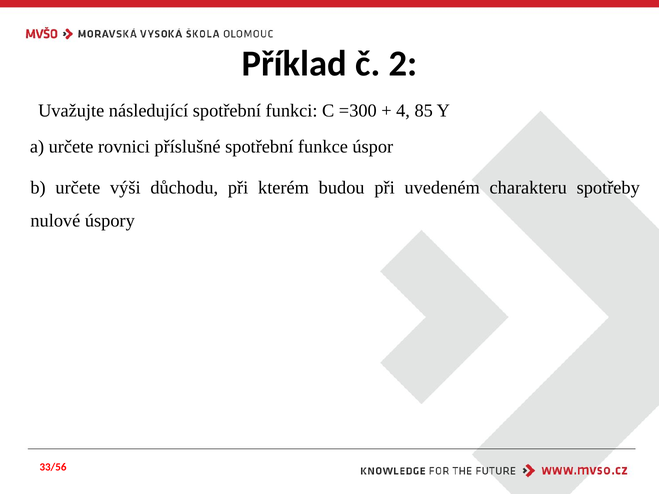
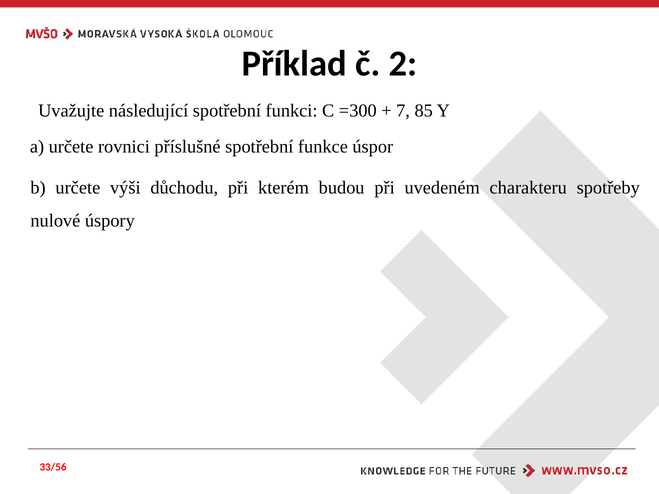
4: 4 -> 7 (403, 111)
